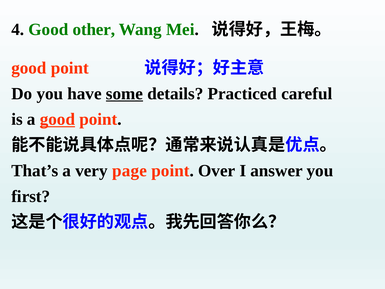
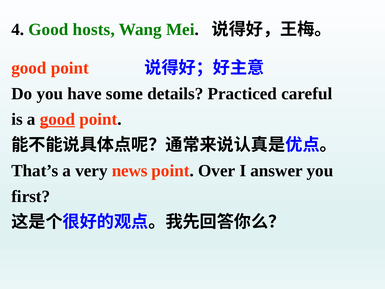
other: other -> hosts (94, 29)
some underline: present -> none (124, 94)
page: page -> news (130, 171)
